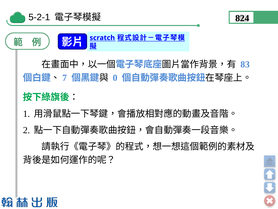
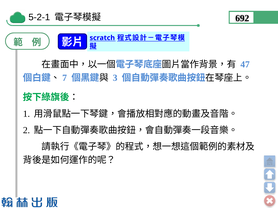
824: 824 -> 692 (242, 18)
83: 83 -> 47 (245, 64)
0: 0 -> 3 (115, 78)
